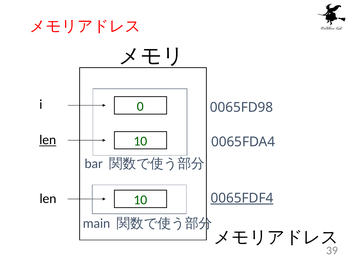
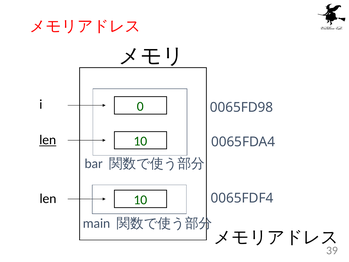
0065FDF4 underline: present -> none (242, 198)
